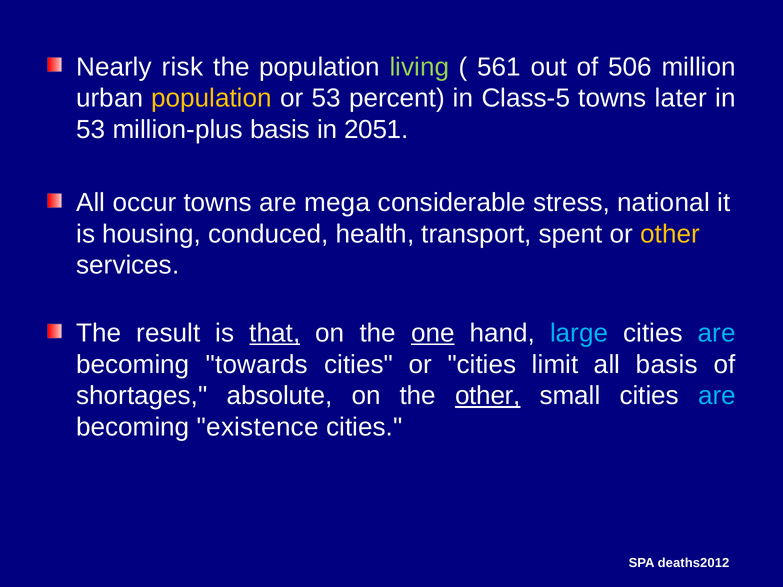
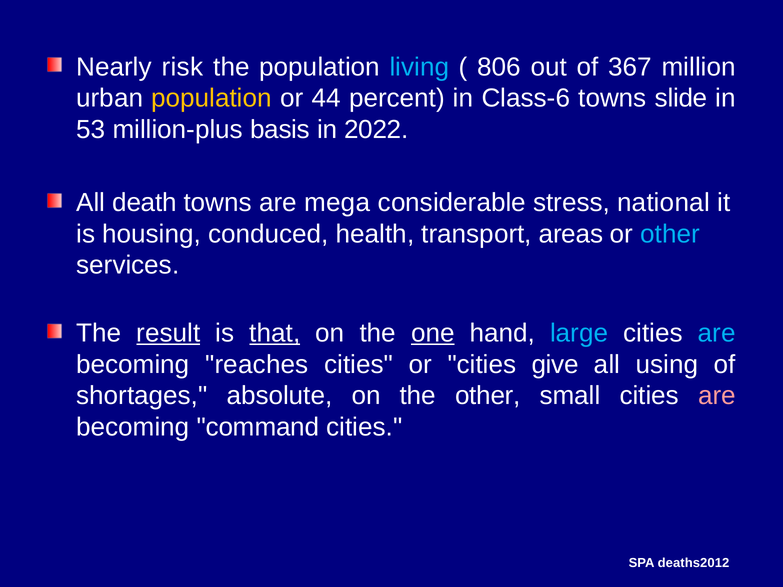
living colour: light green -> light blue (419, 67)
561: 561 -> 806 (499, 67)
506: 506 -> 367 (630, 67)
or 53: 53 -> 44 (326, 98)
Class-5: Class-5 -> Class-6 (526, 98)
later: later -> slide (681, 98)
2051: 2051 -> 2022 (376, 130)
occur: occur -> death (145, 203)
spent: spent -> areas (571, 234)
other colour: yellow -> light blue (670, 234)
result underline: none -> present (168, 333)
towards: towards -> reaches (257, 365)
limit: limit -> give (555, 365)
all basis: basis -> using (667, 365)
other underline: present -> none (488, 396)
are colour: light blue -> pink (717, 396)
existence: existence -> command (258, 427)
